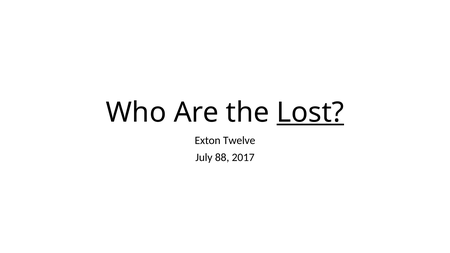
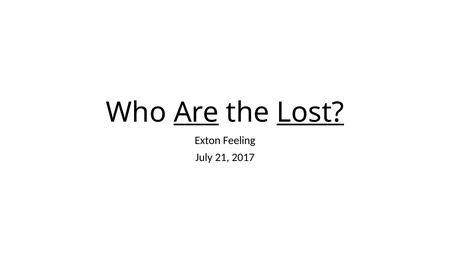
Are underline: none -> present (196, 112)
Twelve: Twelve -> Feeling (239, 141)
88: 88 -> 21 (222, 157)
